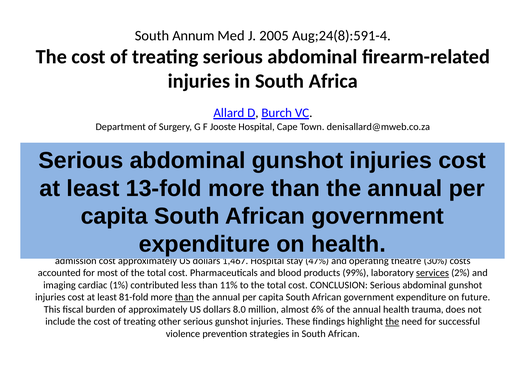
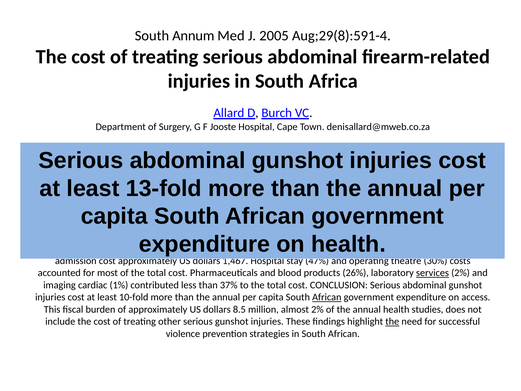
Aug;24(8):591-4: Aug;24(8):591-4 -> Aug;29(8):591-4 (341, 36)
99%: 99% -> 26% (356, 273)
11%: 11% -> 37% (229, 285)
81-fold: 81-fold -> 10-fold (134, 297)
than underline: present -> none (184, 297)
African underline: none -> present (327, 297)
future: future -> access (476, 297)
8.0: 8.0 -> 8.5 (239, 309)
almost 6%: 6% -> 2% (317, 309)
health trauma: trauma -> studies (428, 309)
